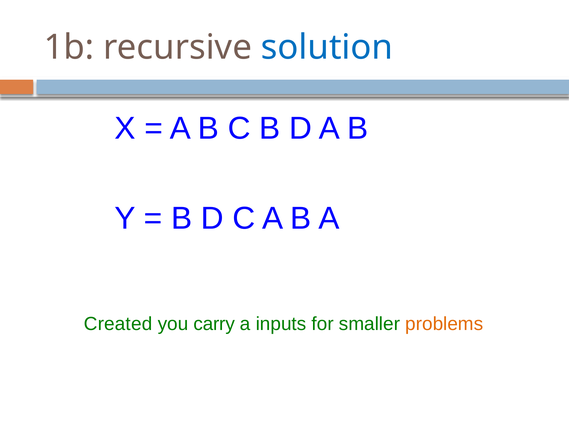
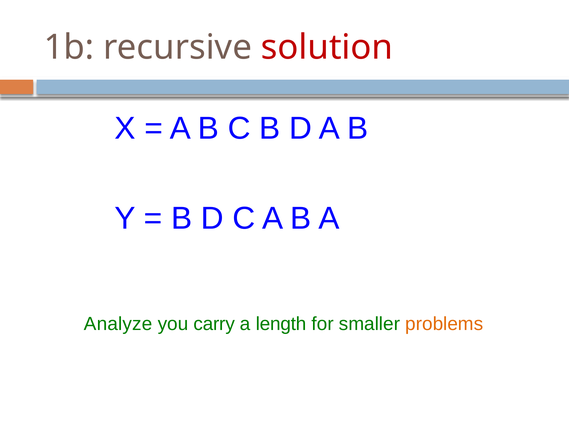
solution colour: blue -> red (327, 47)
Created: Created -> Analyze (118, 324)
inputs: inputs -> length (281, 324)
